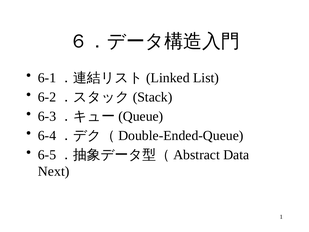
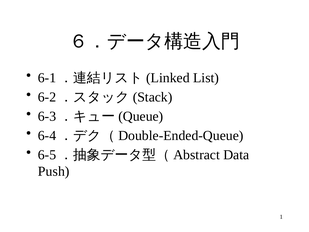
Next: Next -> Push (54, 171)
